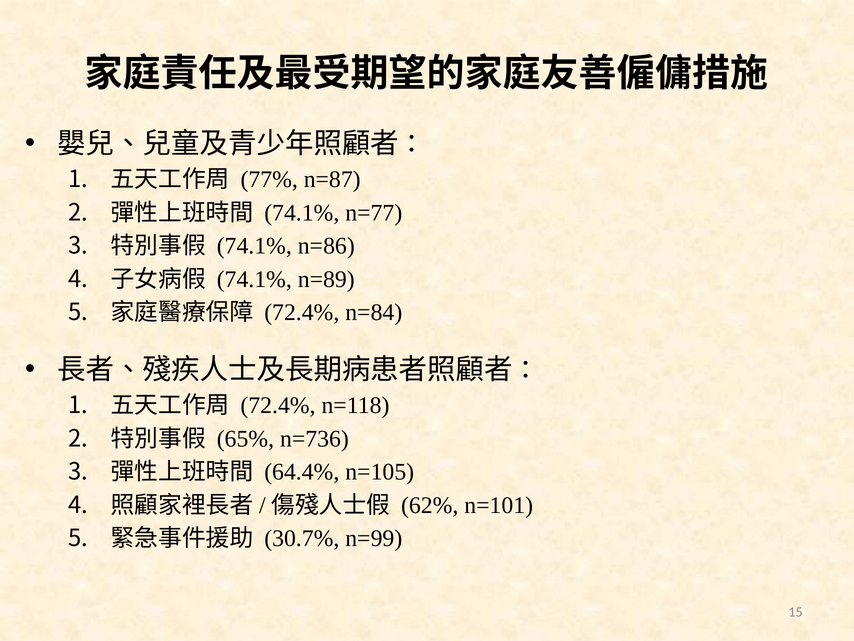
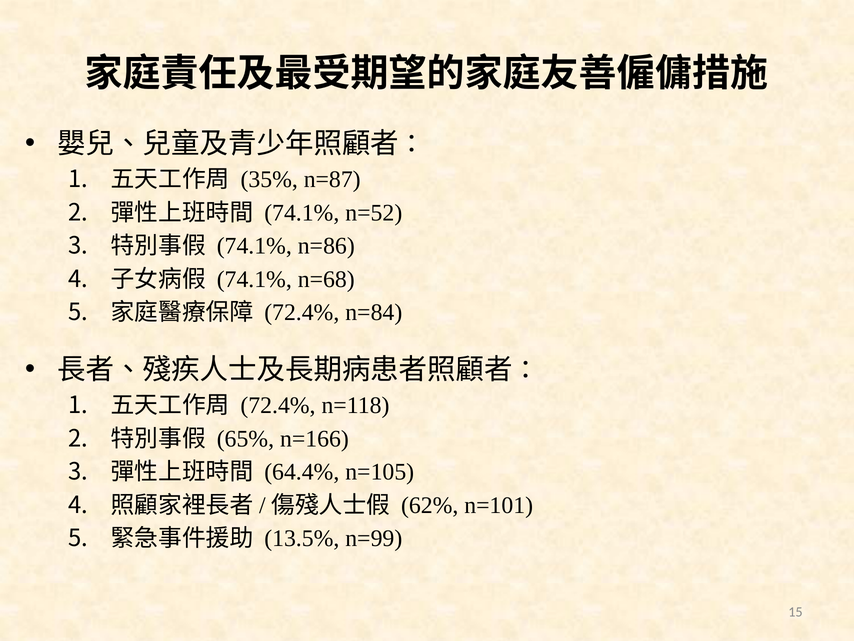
77%: 77% -> 35% (269, 179)
n=77: n=77 -> n=52 (374, 213)
n=89: n=89 -> n=68 (326, 279)
n=736: n=736 -> n=166 (314, 438)
30.7%: 30.7% -> 13.5% (302, 538)
